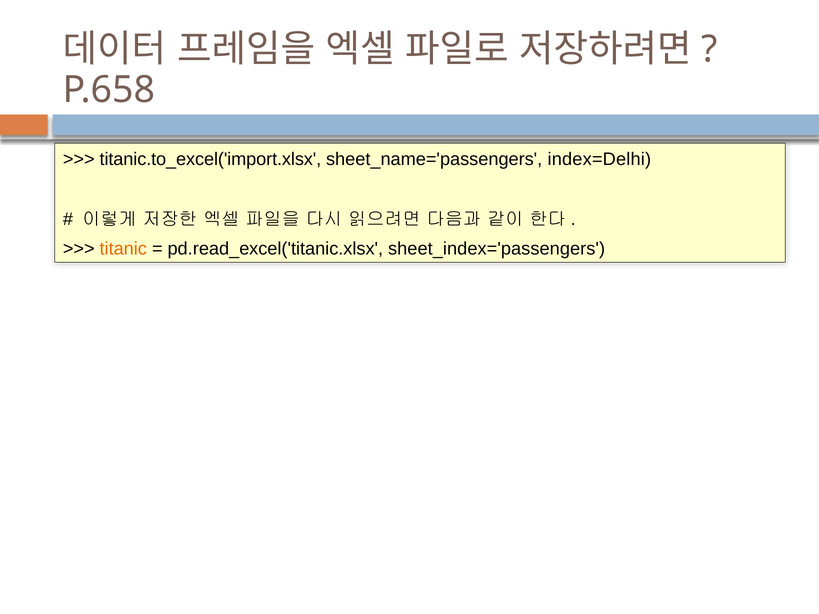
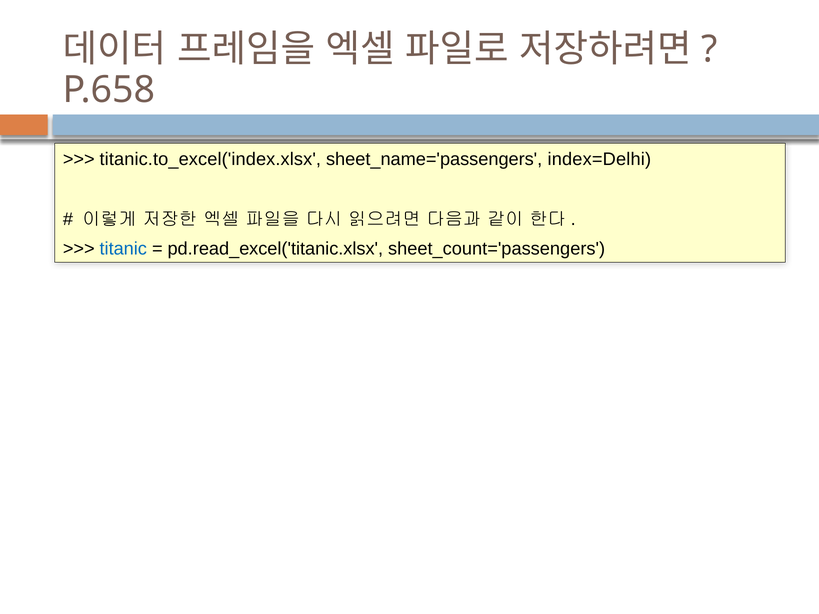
titanic.to_excel('import.xlsx: titanic.to_excel('import.xlsx -> titanic.to_excel('index.xlsx (210, 160)
titanic colour: orange -> blue (123, 249)
sheet_index='passengers: sheet_index='passengers -> sheet_count='passengers (497, 249)
